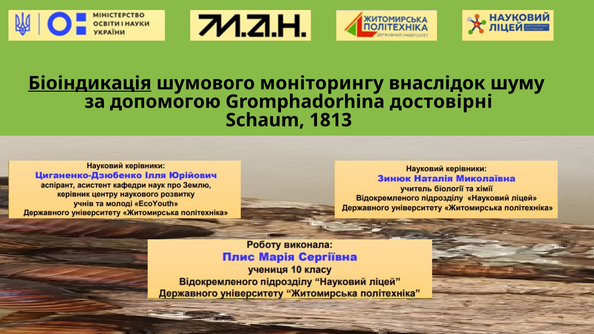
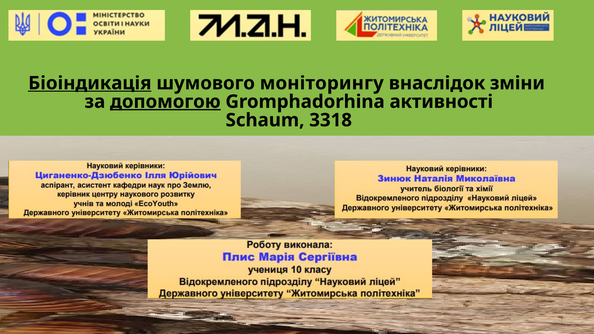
шуму: шуму -> зміни (517, 83)
допомогою underline: none -> present (165, 102)
достовірні: достовірні -> активності (441, 102)
1813: 1813 -> 3318 (331, 120)
